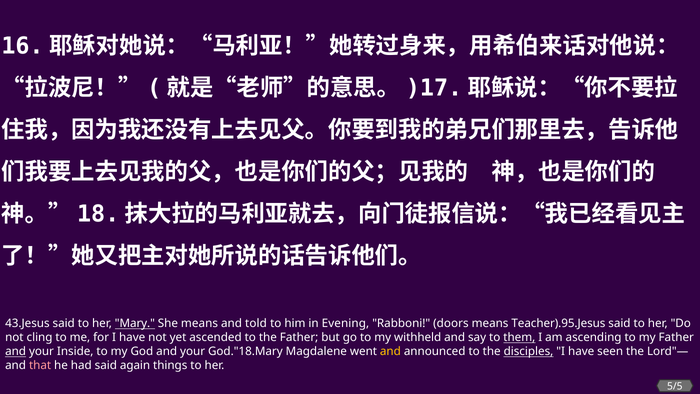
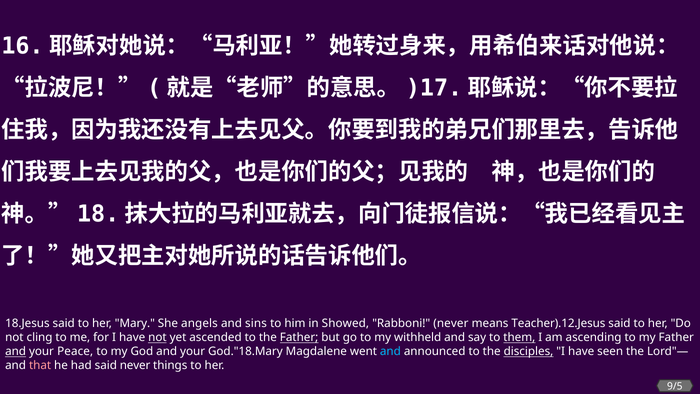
43.Jesus: 43.Jesus -> 18.Jesus (27, 323)
Mary underline: present -> none (135, 323)
She means: means -> angels (199, 323)
told: told -> sins (256, 323)
Evening: Evening -> Showed (345, 323)
Rabboni doors: doors -> never (451, 323)
Teacher).95.Jesus: Teacher).95.Jesus -> Teacher).12.Jesus (558, 323)
not underline: none -> present (157, 337)
Father underline: none -> present (299, 337)
Inside: Inside -> Peace (75, 351)
and colour: yellow -> light blue (390, 351)
said again: again -> never (135, 365)
5/5: 5/5 -> 9/5 (675, 386)
